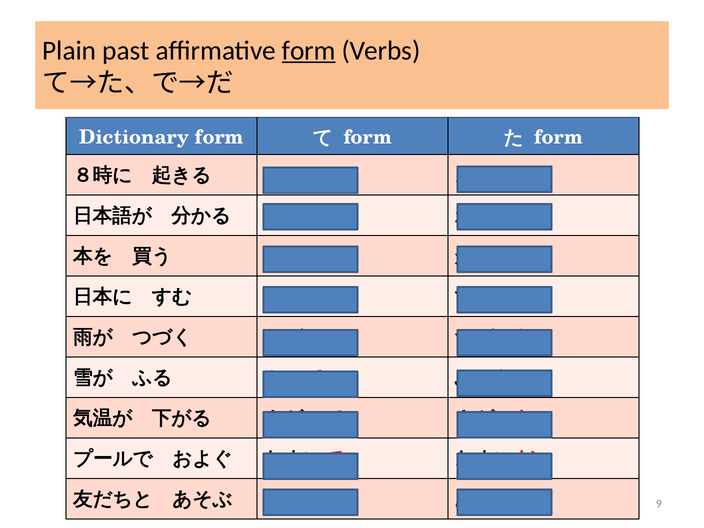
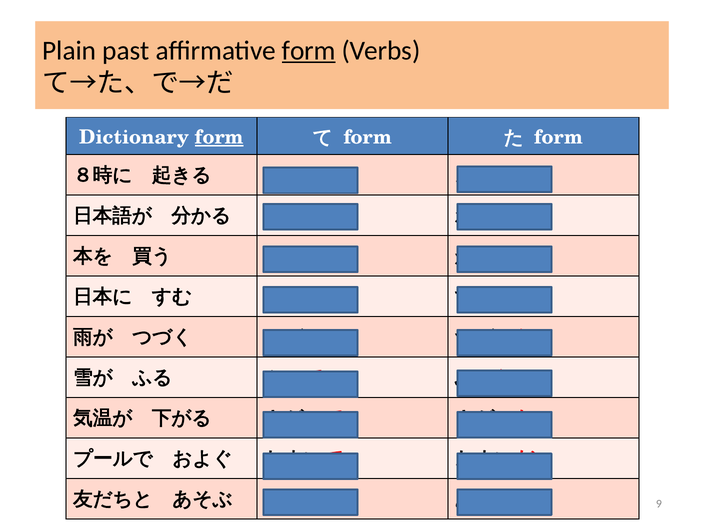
form underline: none -> present (219, 137)
